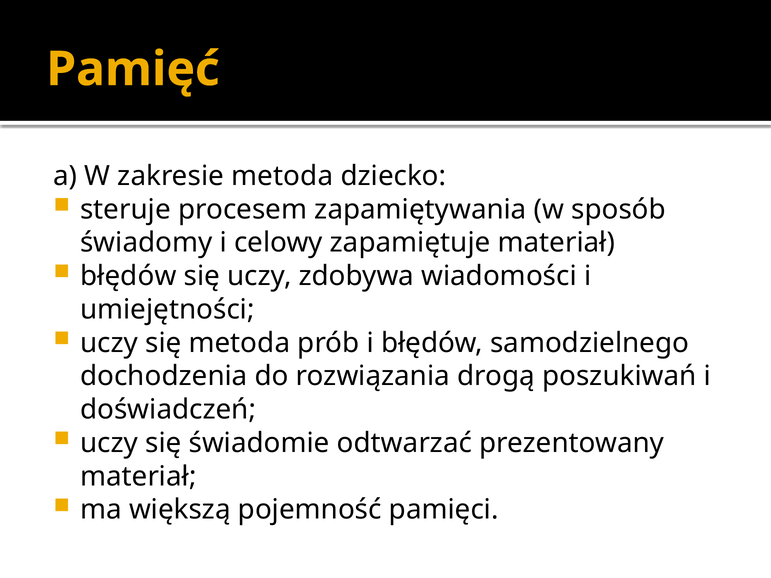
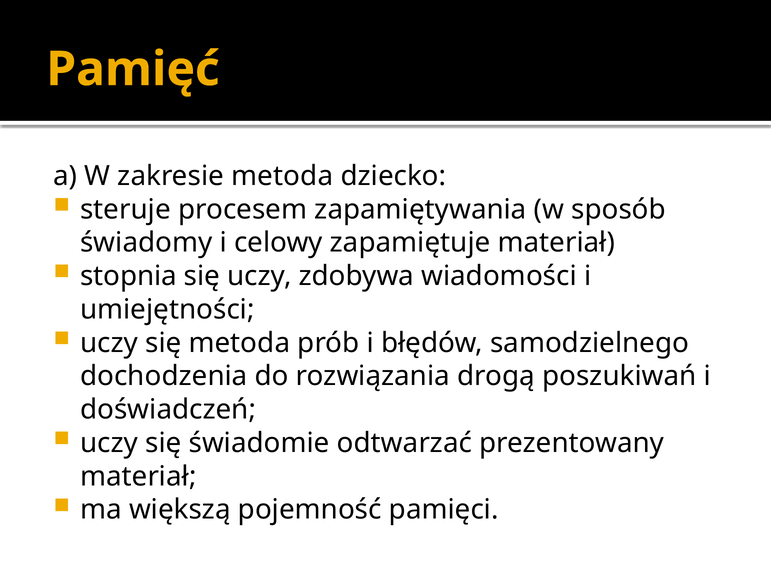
błędów: błędów -> stopnia (128, 276)
